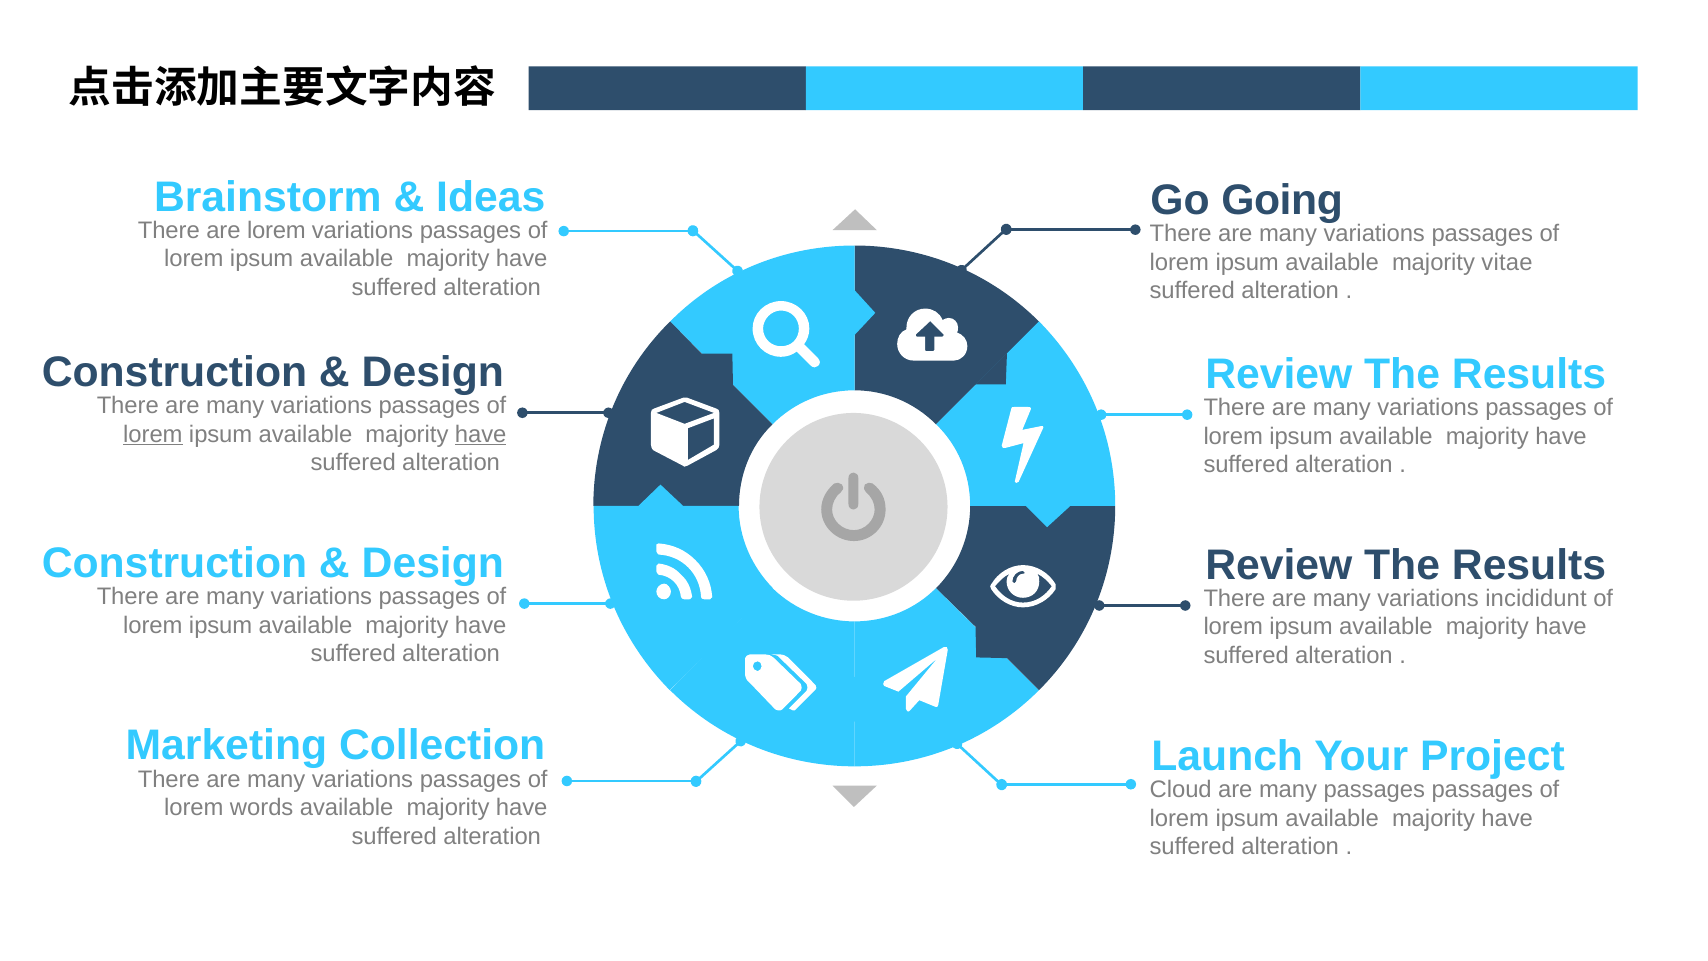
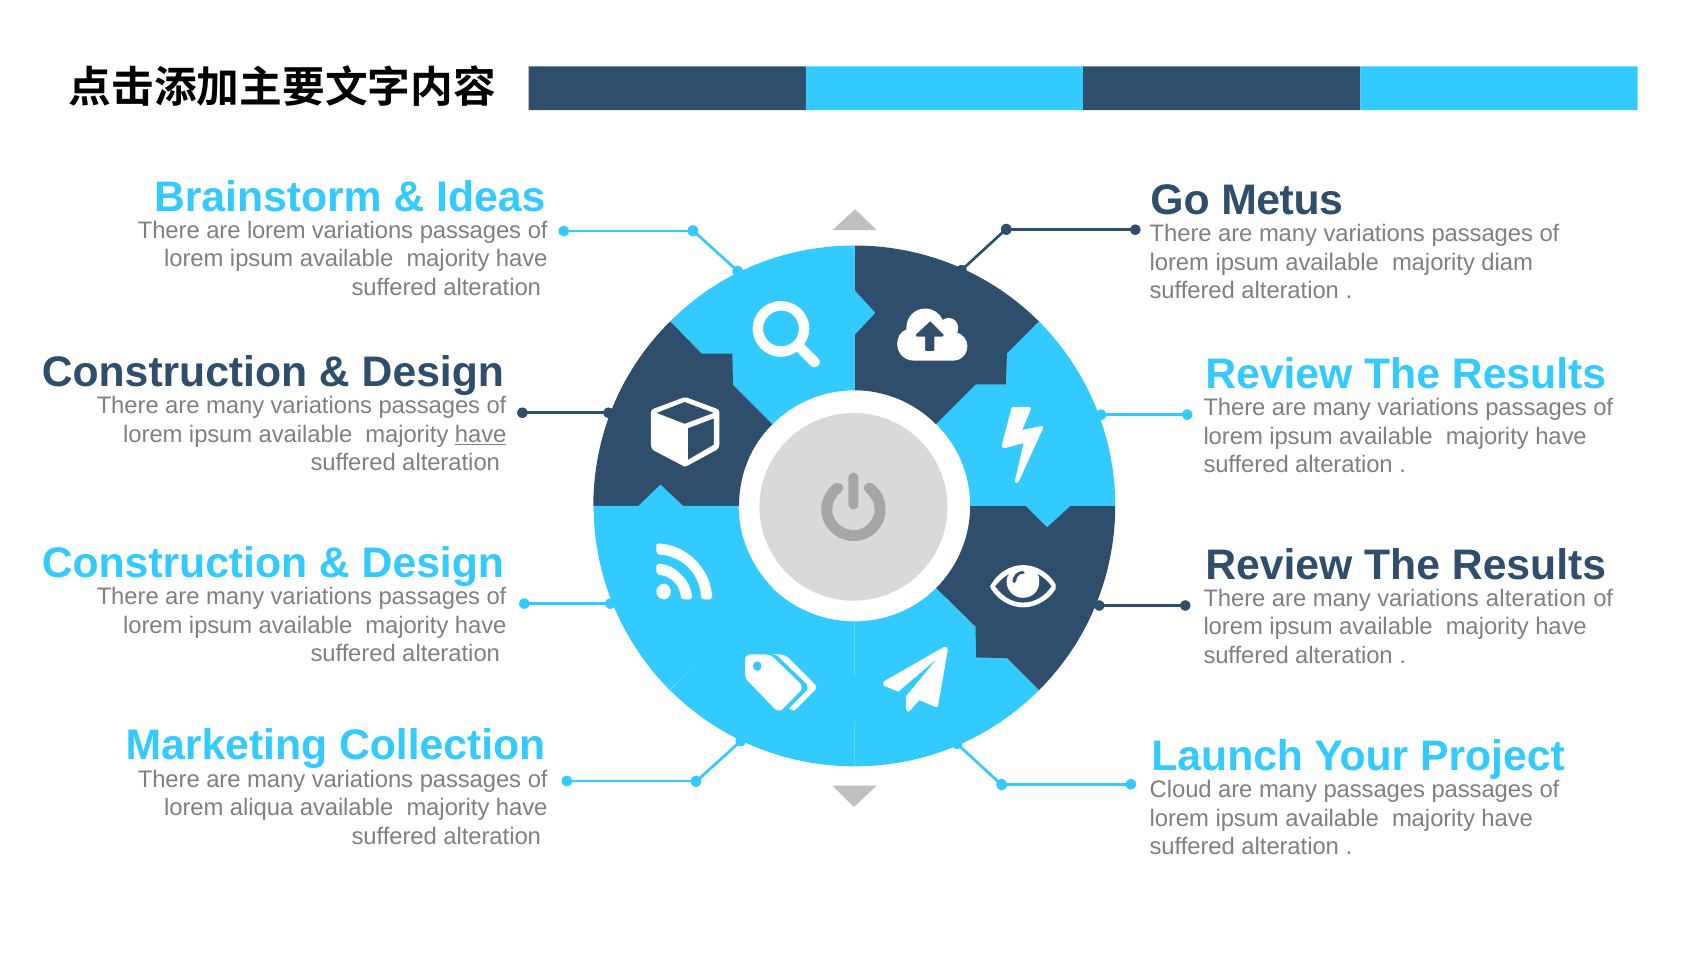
Going: Going -> Metus (1282, 200)
vitae: vitae -> diam (1507, 262)
lorem underline: present -> none (153, 434)
variations incididunt: incididunt -> alteration (1536, 598)
words: words -> aliqua (262, 808)
